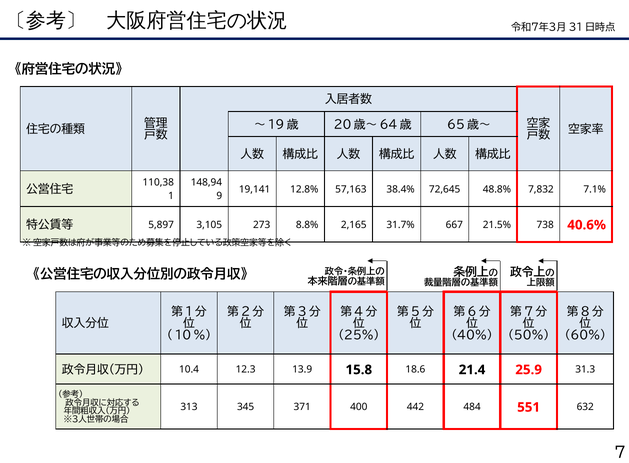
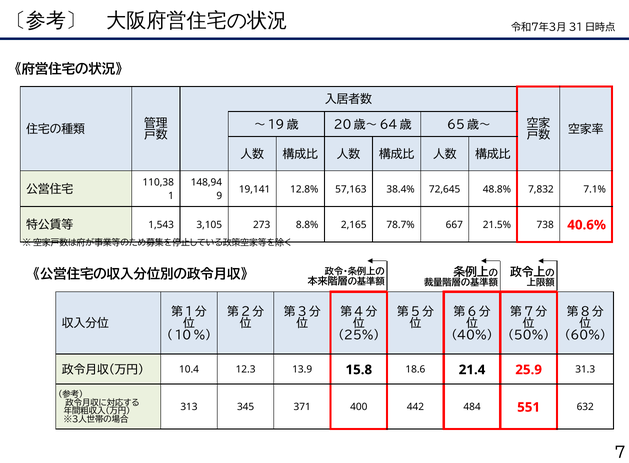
5,897: 5,897 -> 1,543 (161, 225)
31.7%: 31.7% -> 78.7% (401, 225)
